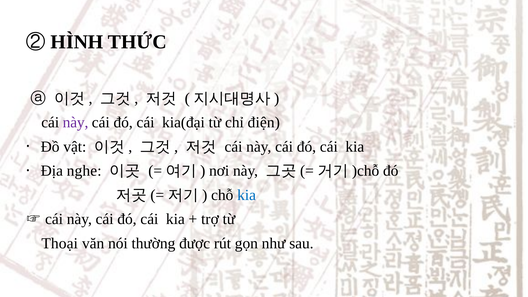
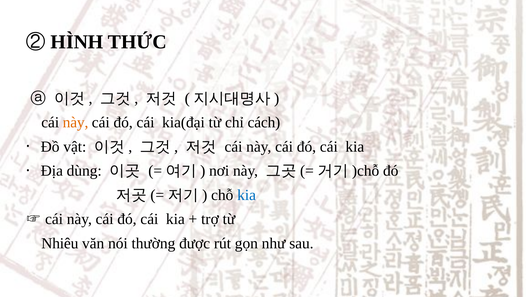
này colour: purple -> orange (76, 123)
điện: điện -> cách (264, 123)
nghe: nghe -> dùng (84, 171)
Thoại: Thoại -> Nhiêu (60, 243)
